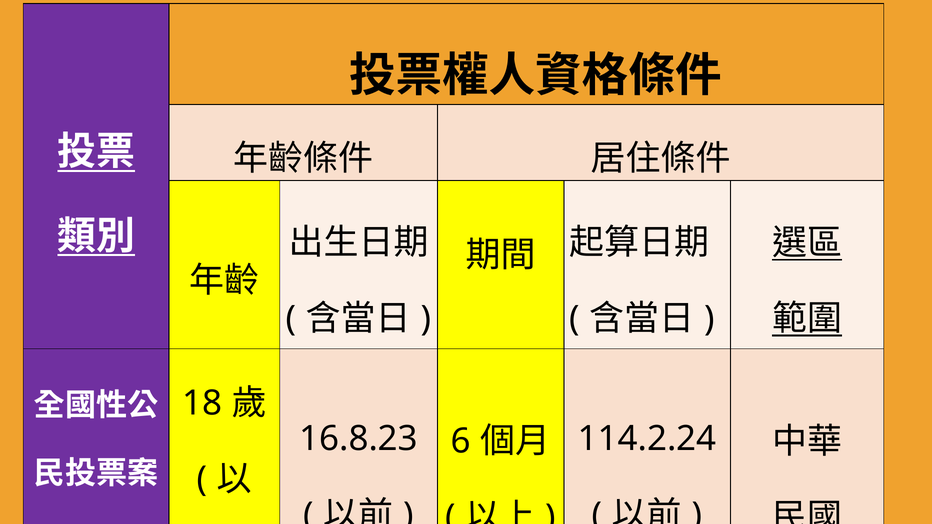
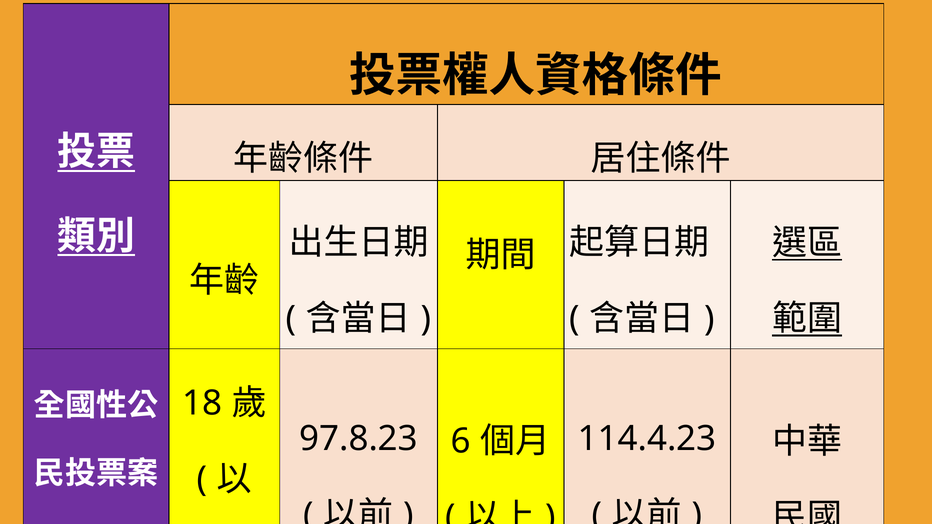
16.8.23: 16.8.23 -> 97.8.23 (359, 439)
114.2.24: 114.2.24 -> 114.4.23 (647, 439)
